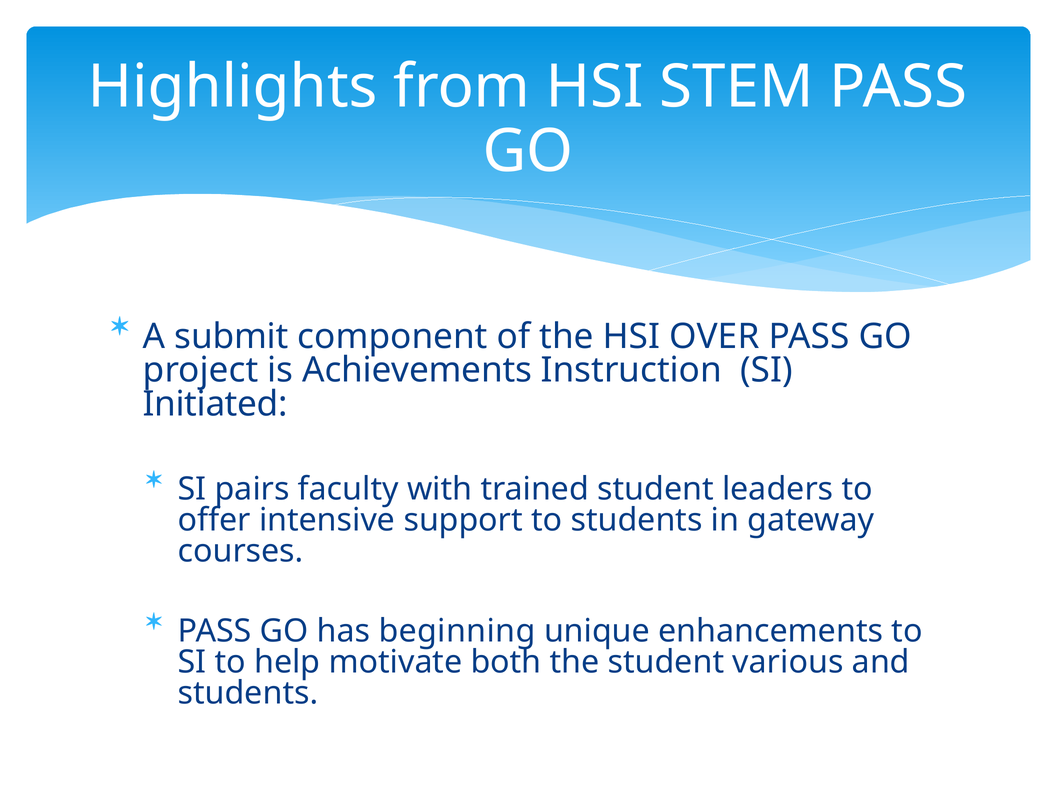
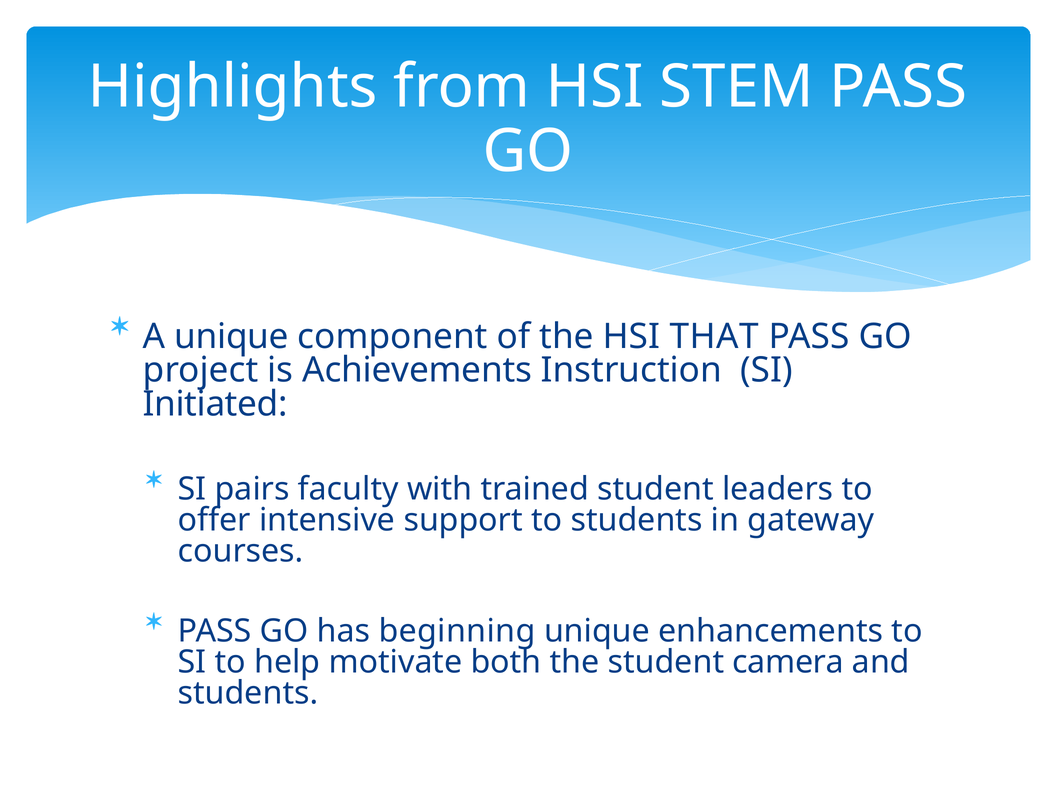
A submit: submit -> unique (232, 336)
OVER: OVER -> THAT (714, 336)
various: various -> camera (788, 662)
